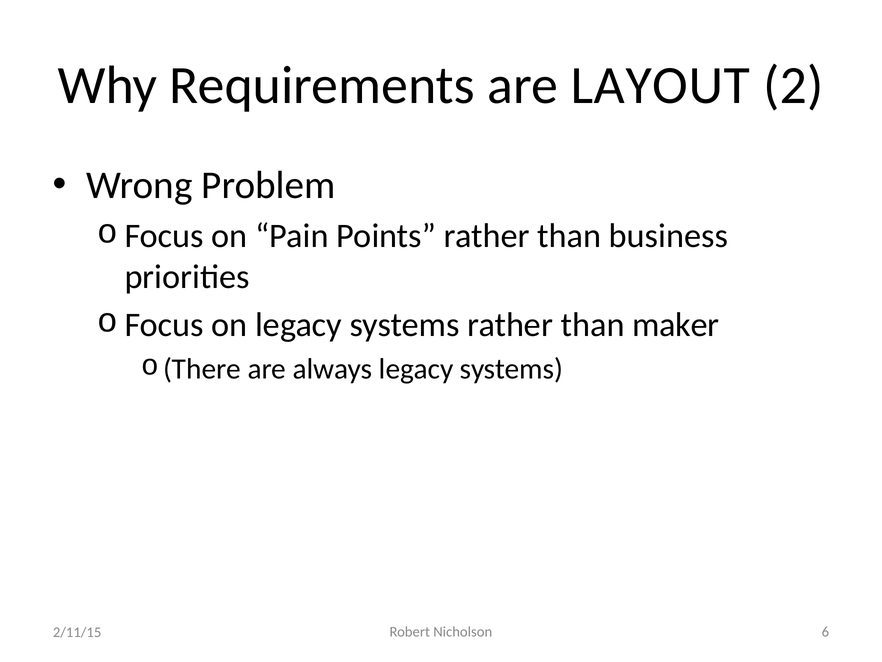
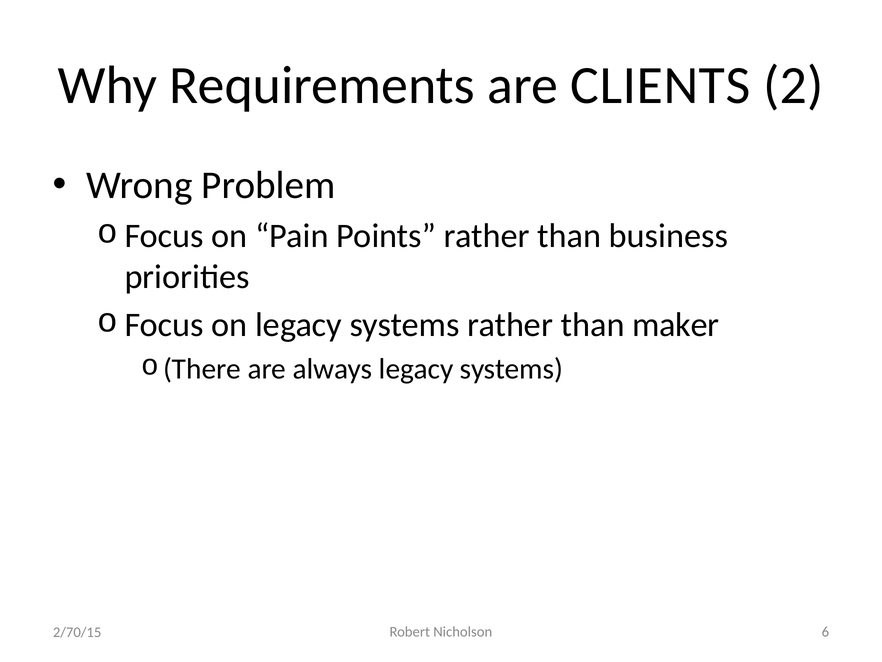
LAYOUT: LAYOUT -> CLIENTS (660, 85)
2/11/15: 2/11/15 -> 2/70/15 (77, 632)
